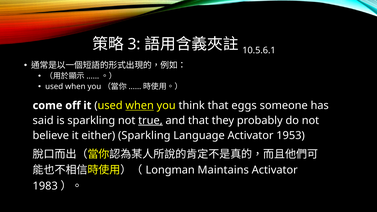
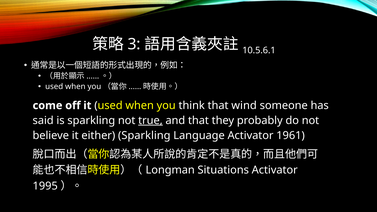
when underline: present -> none (140, 106)
eggs: eggs -> wind (244, 106)
1953: 1953 -> 1961 (291, 135)
Maintains: Maintains -> Situations (223, 170)
1983: 1983 -> 1995 (45, 186)
